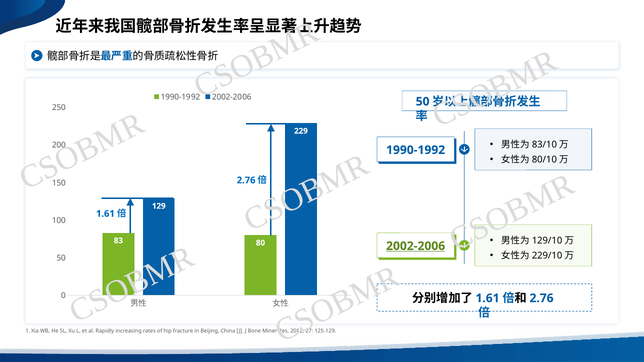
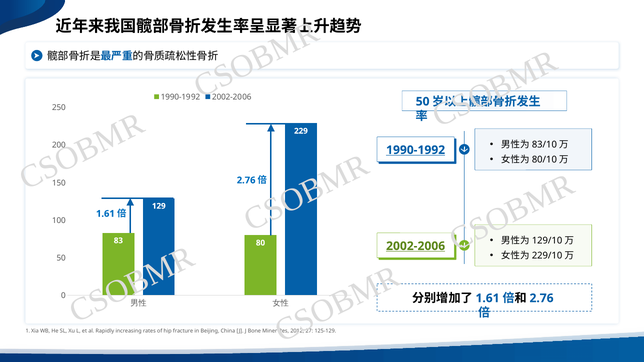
1990-1992 underline: none -> present (416, 150)
